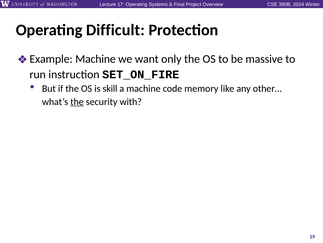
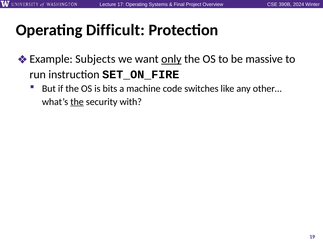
Machine: Machine -> Subjects (95, 59)
only underline: none -> present (171, 59)
skill: skill -> bits (110, 88)
memory: memory -> switches (201, 88)
